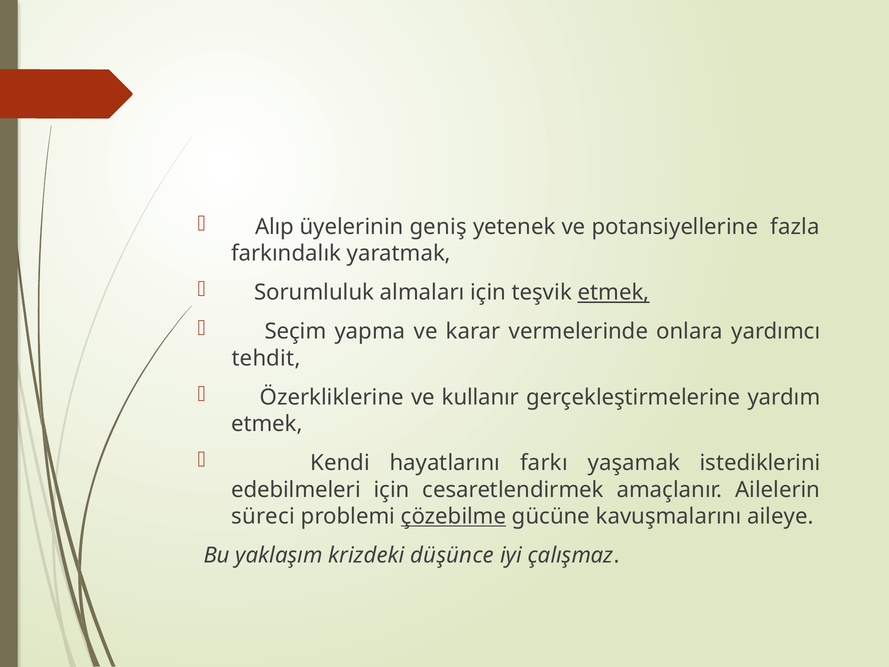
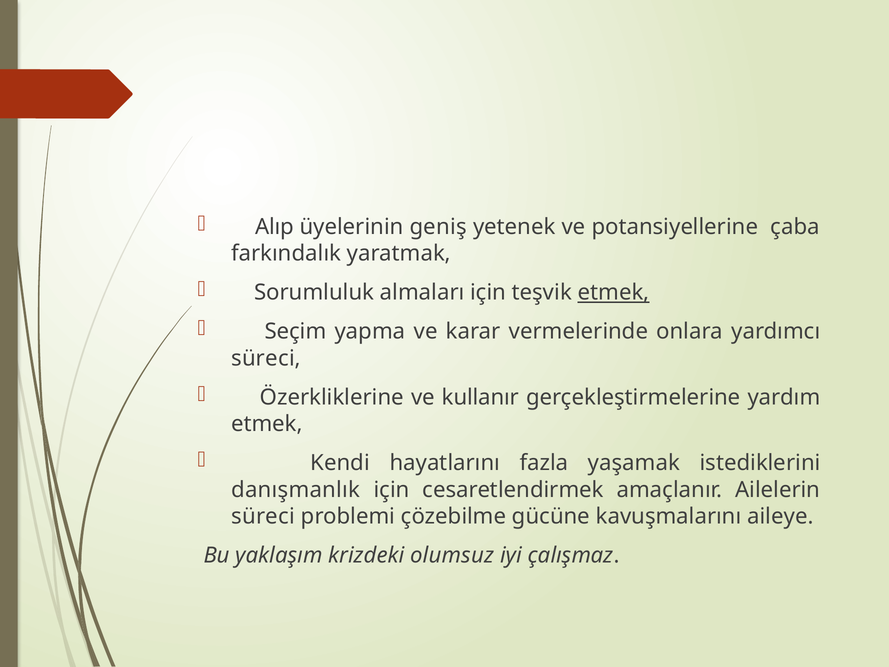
fazla: fazla -> çaba (795, 227)
tehdit: tehdit -> süreci (266, 358)
farkı: farkı -> fazla (544, 463)
edebilmeleri: edebilmeleri -> danışmanlık (296, 490)
çözebilme underline: present -> none (454, 516)
düşünce: düşünce -> olumsuz (452, 555)
